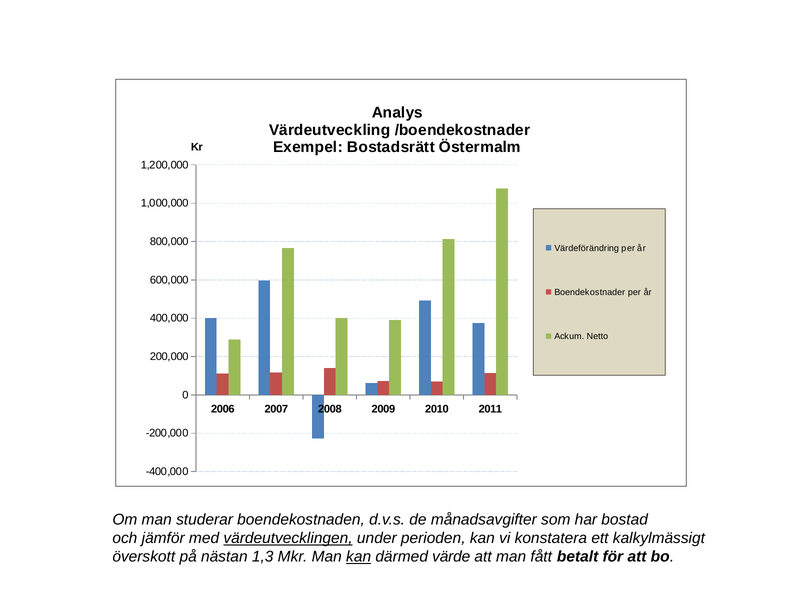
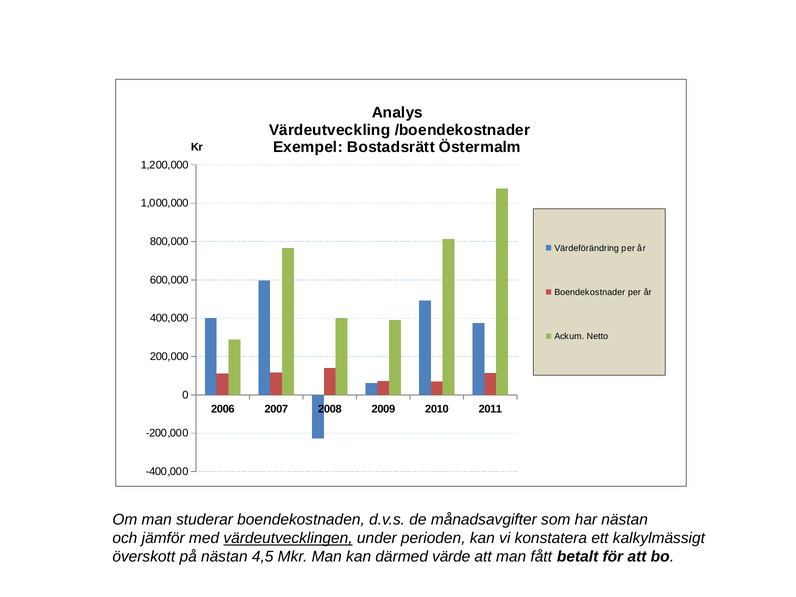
har bostad: bostad -> nästan (625, 520)
1,3: 1,3 -> 4,5 (263, 557)
kan underline: present -> none (359, 557)
